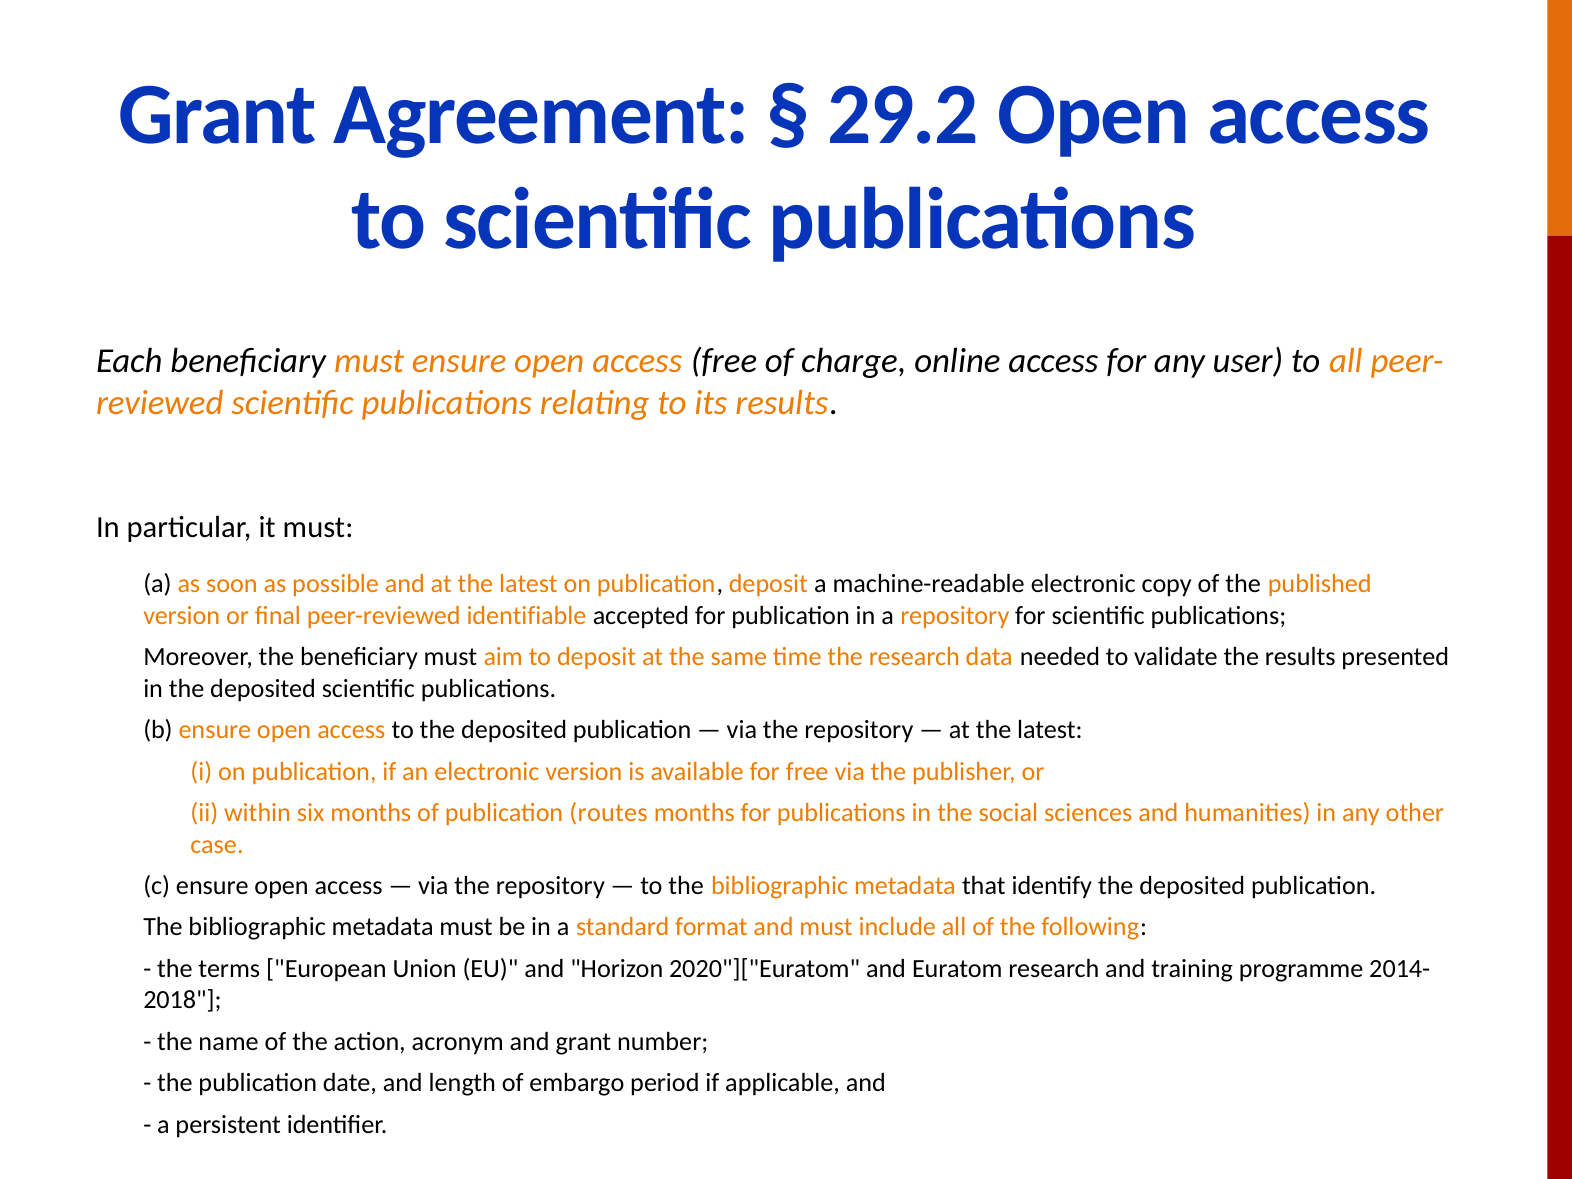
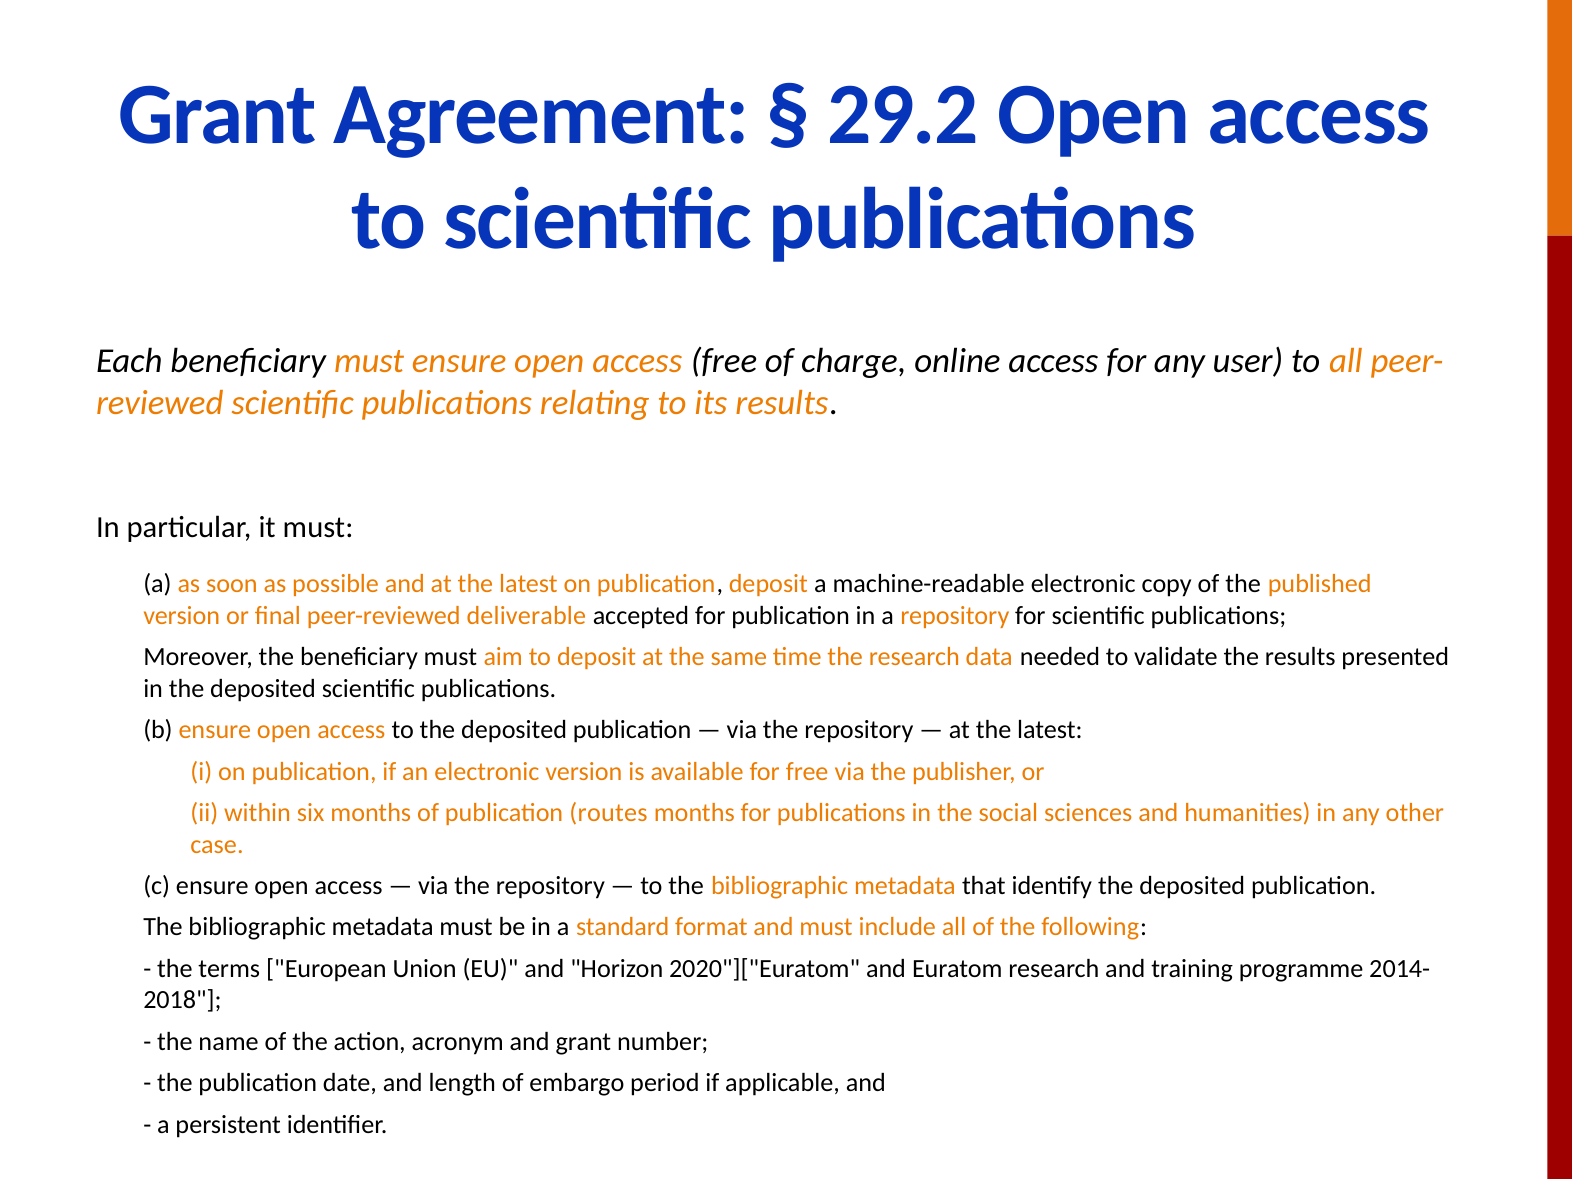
identifiable: identifiable -> deliverable (526, 616)
